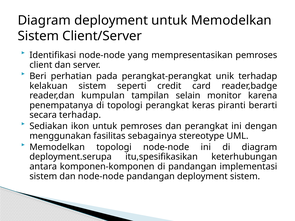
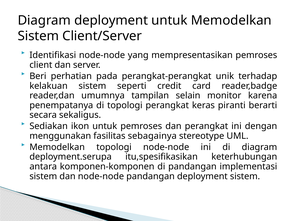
kumpulan: kumpulan -> umumnya (103, 96)
secara terhadap: terhadap -> sekaligus (80, 115)
